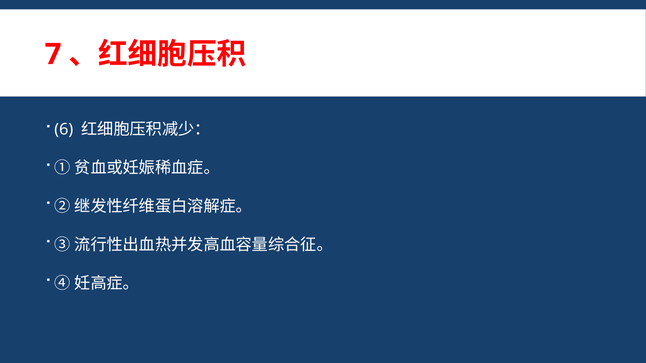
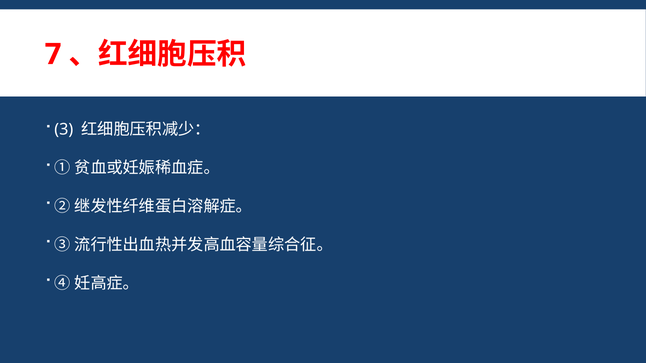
6: 6 -> 3 (64, 130)
